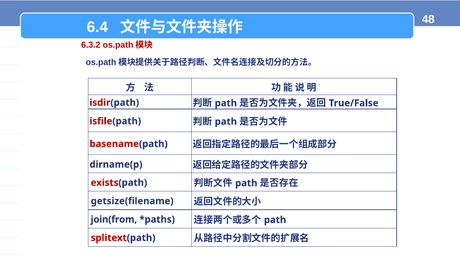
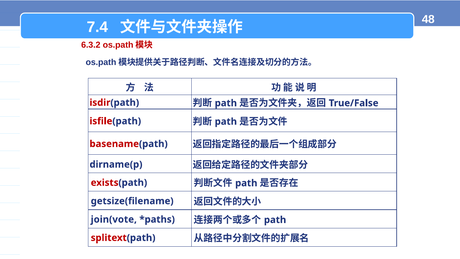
6.4: 6.4 -> 7.4 (97, 27)
join(from: join(from -> join(vote (114, 219)
